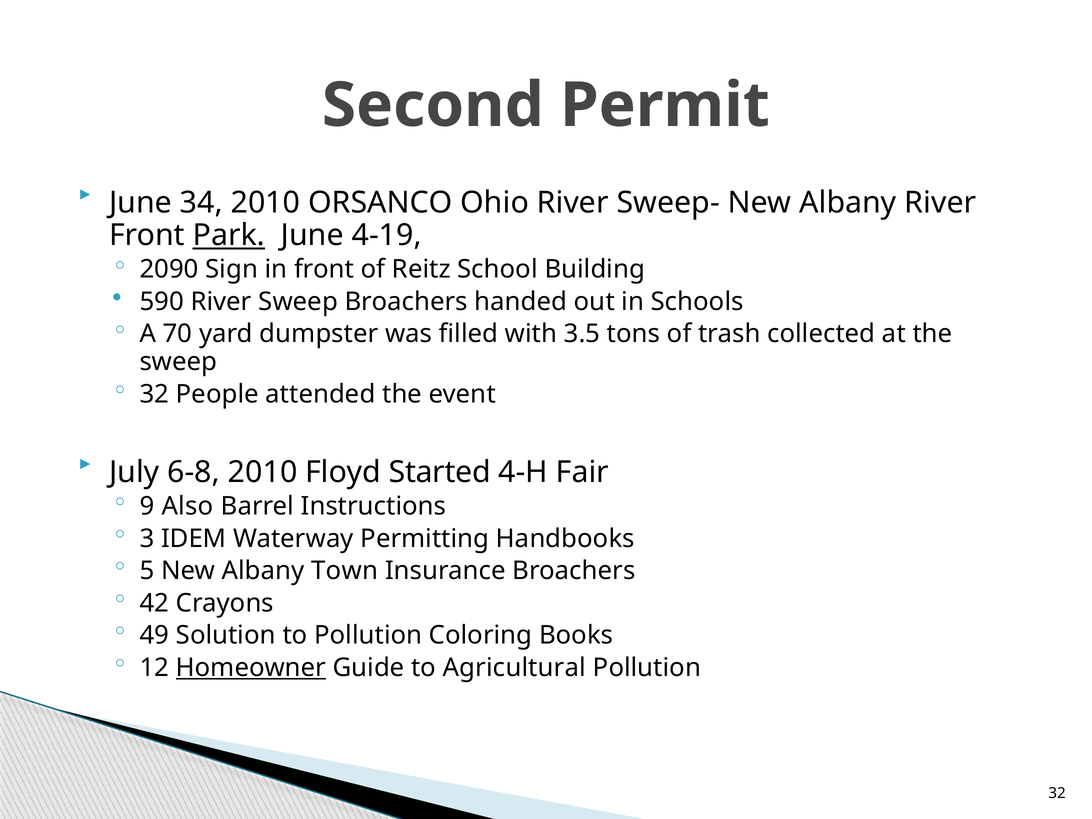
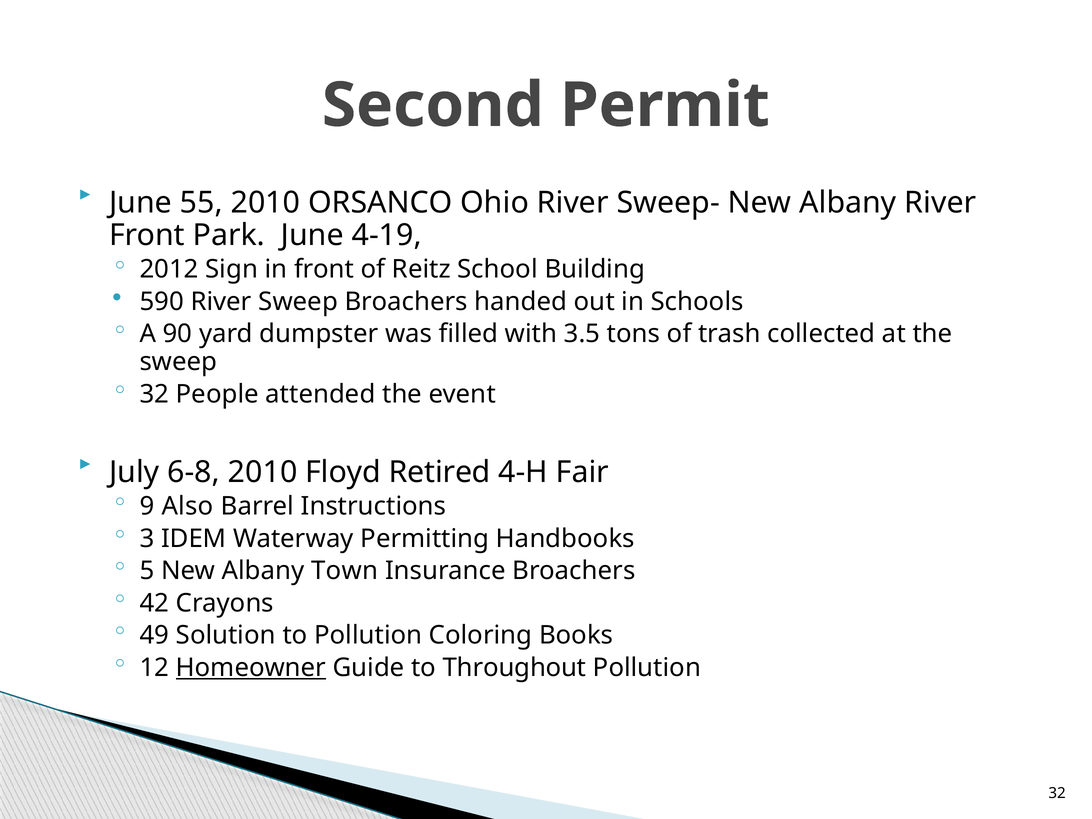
34: 34 -> 55 (201, 203)
Park underline: present -> none (229, 235)
2090: 2090 -> 2012 (169, 269)
70: 70 -> 90 (177, 334)
Started: Started -> Retired (440, 472)
Agricultural: Agricultural -> Throughout (515, 668)
